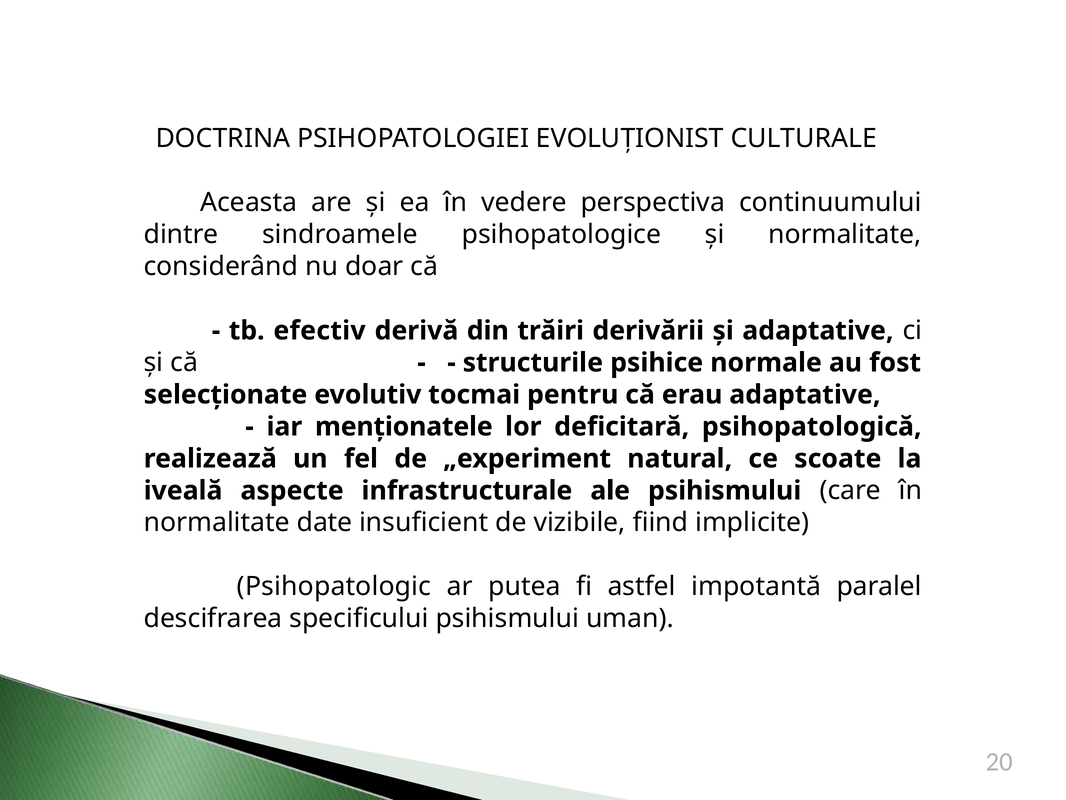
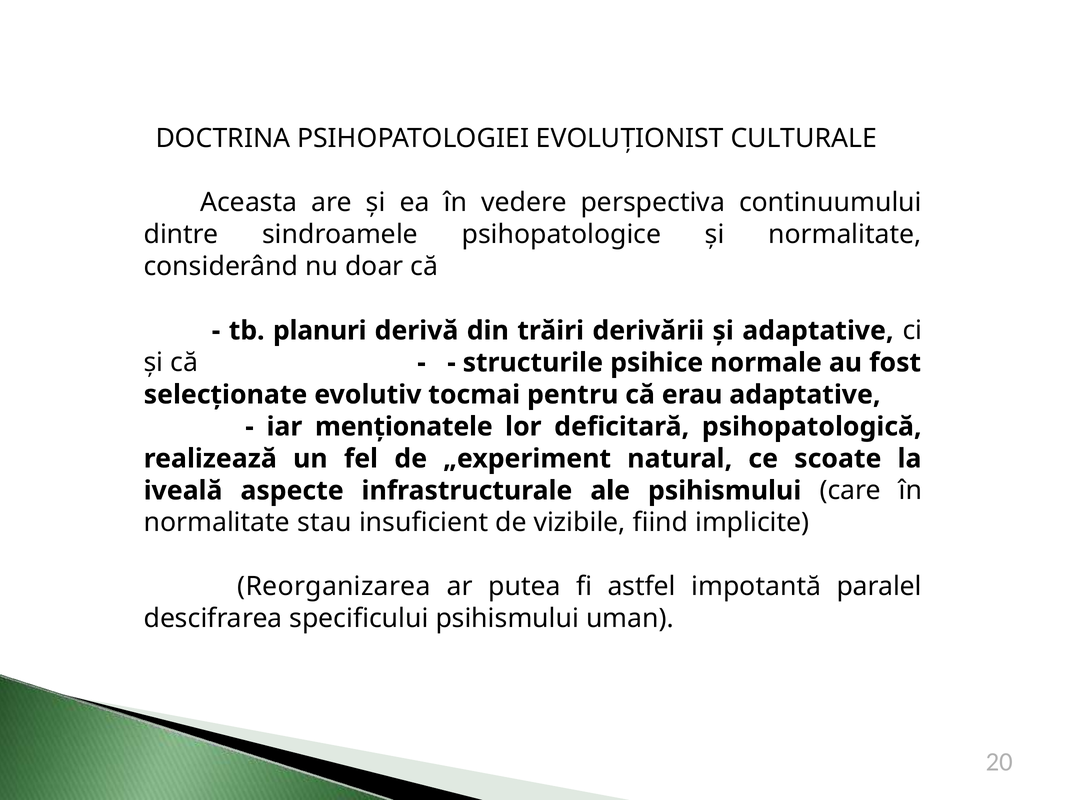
efectiv: efectiv -> planuri (320, 330)
date: date -> stau (324, 522)
Psihopatologic: Psihopatologic -> Reorganizarea (334, 586)
